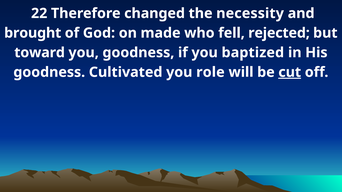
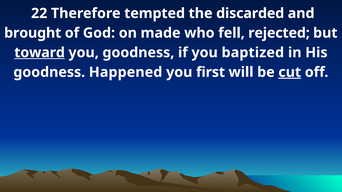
changed: changed -> tempted (155, 13)
necessity: necessity -> discarded (250, 13)
toward underline: none -> present (40, 53)
Cultivated: Cultivated -> Happened (126, 72)
role: role -> first (211, 72)
